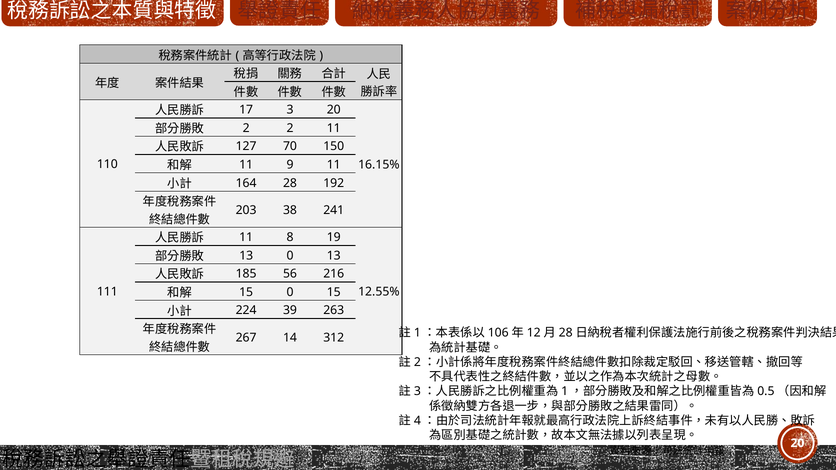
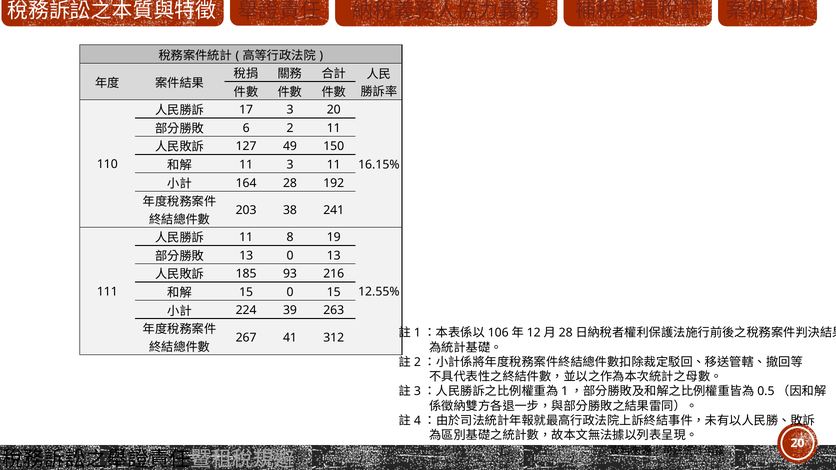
2: 2 -> 6 (246, 128)
70: 70 -> 49 (290, 147)
11 9: 9 -> 3 (290, 165)
56: 56 -> 93 (290, 274)
14: 14 -> 41 (290, 338)
